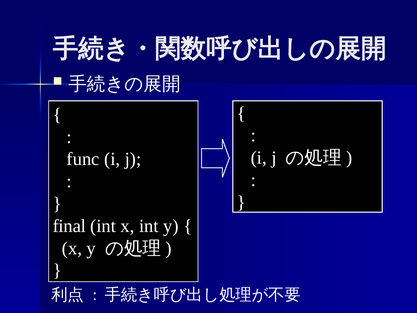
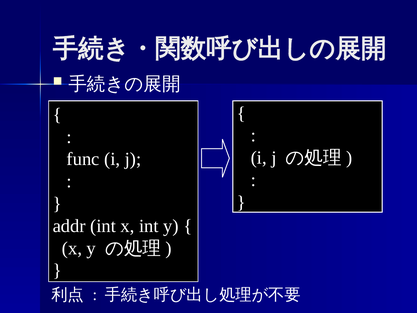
final: final -> addr (69, 226)
